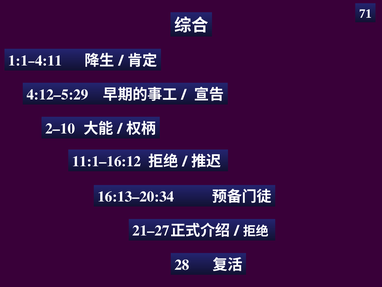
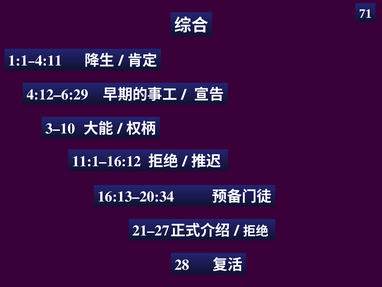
4:12–5:29: 4:12–5:29 -> 4:12–6:29 (57, 95)
2–10: 2–10 -> 3–10 (60, 128)
